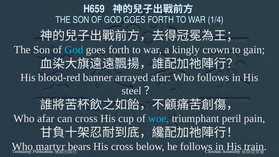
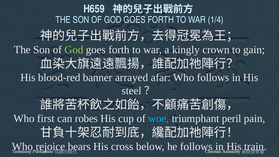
God colour: light blue -> light green (74, 50)
Who afar: afar -> first (46, 119)
can cross: cross -> robes (86, 119)
martyr: martyr -> rejoice (50, 146)
